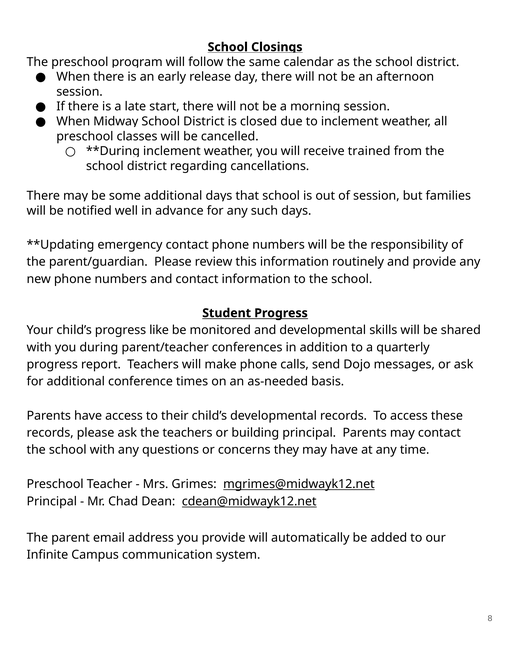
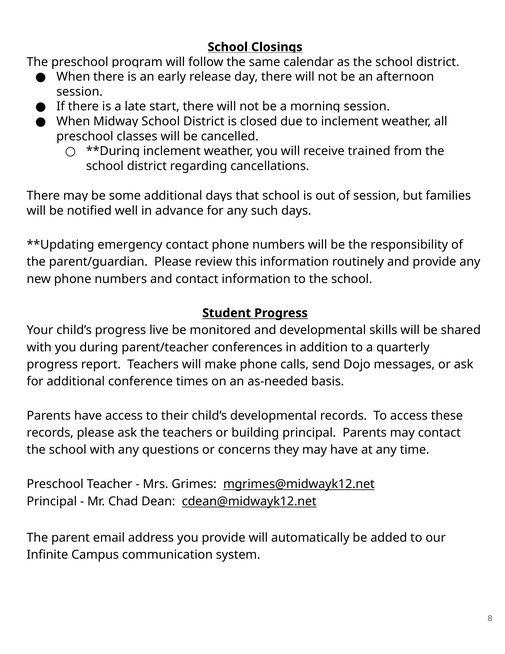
like: like -> live (159, 330)
